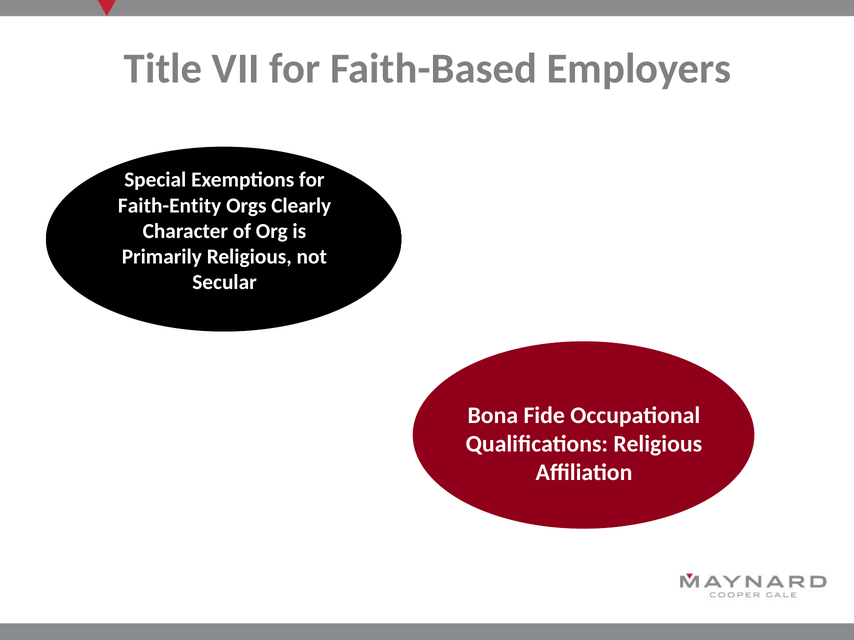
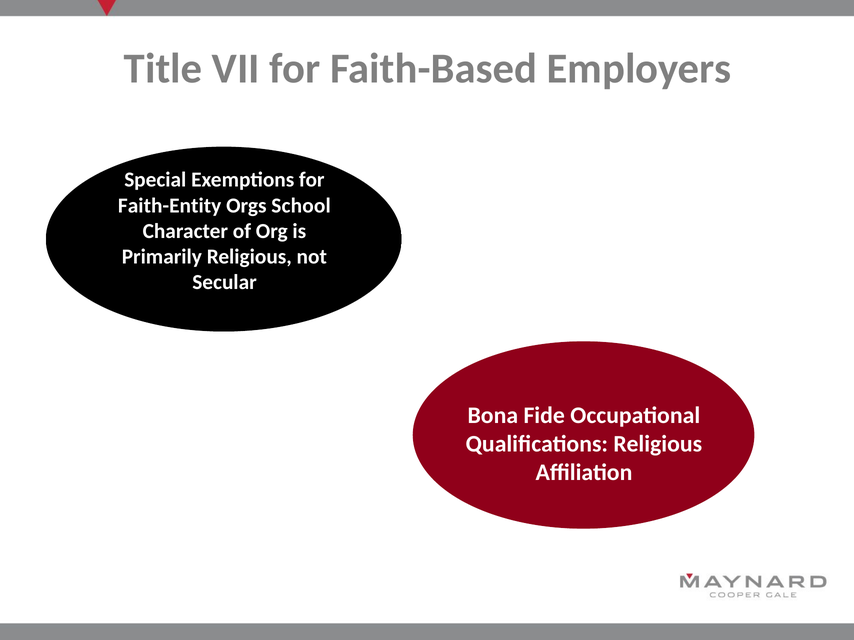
Clearly: Clearly -> School (301, 206)
